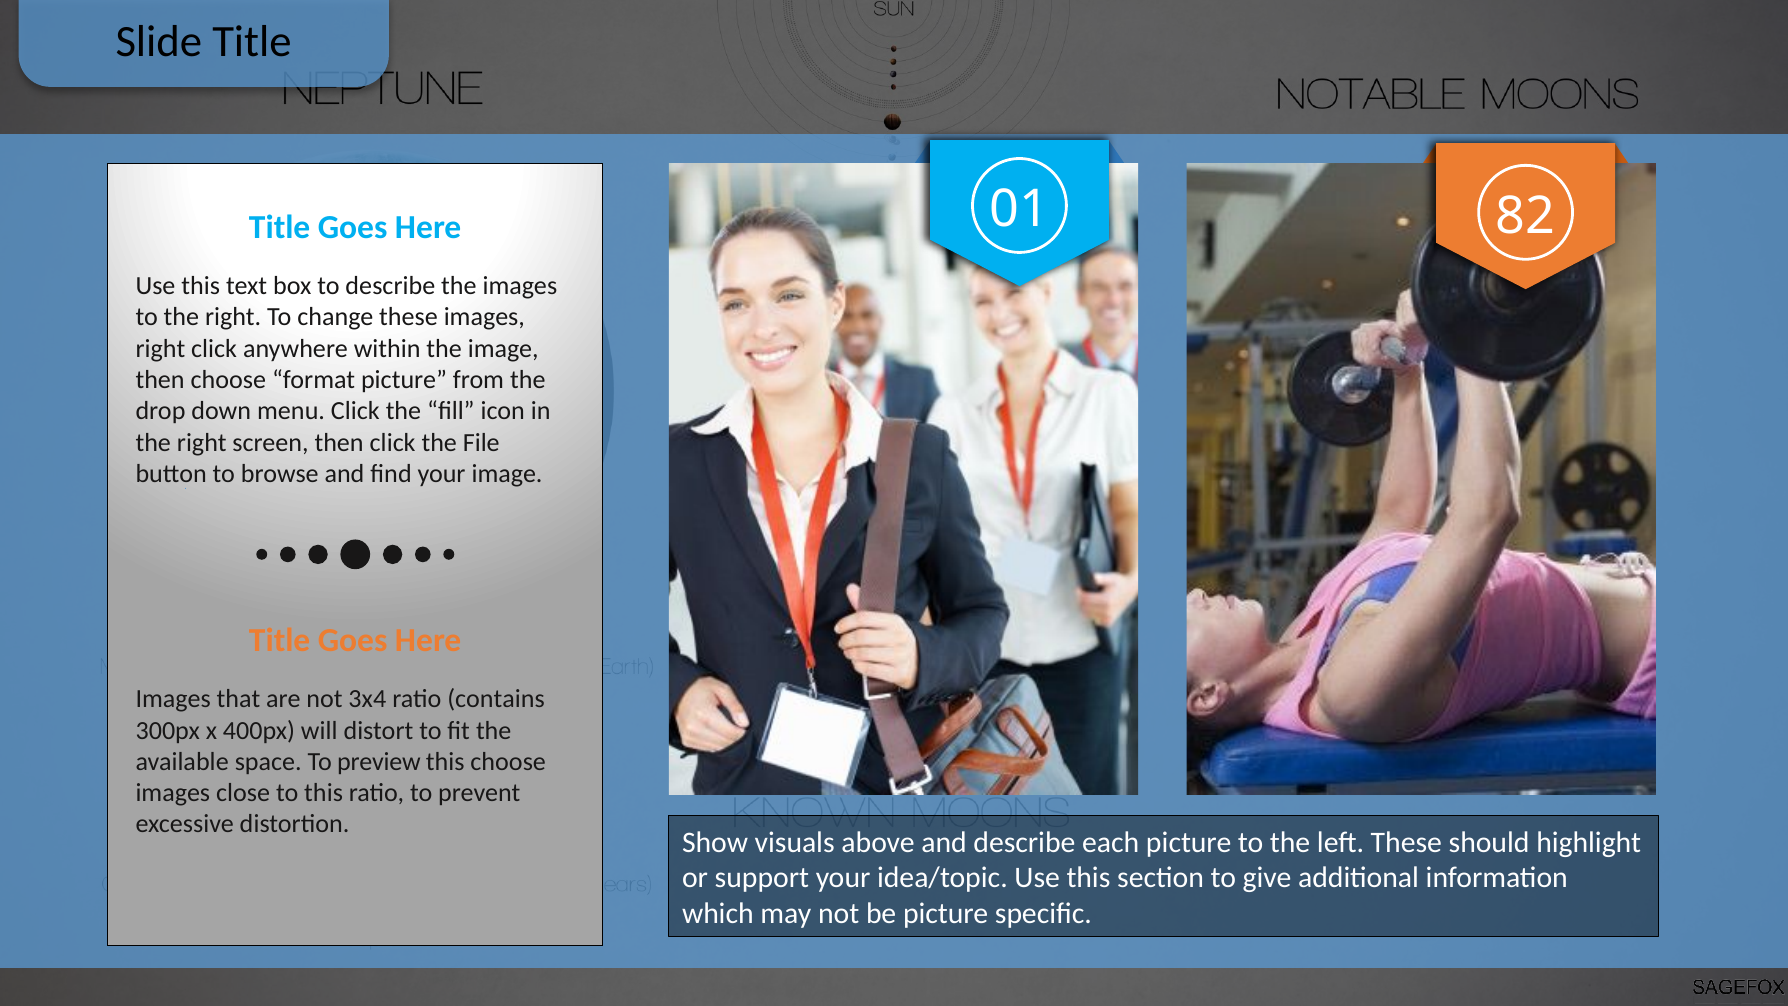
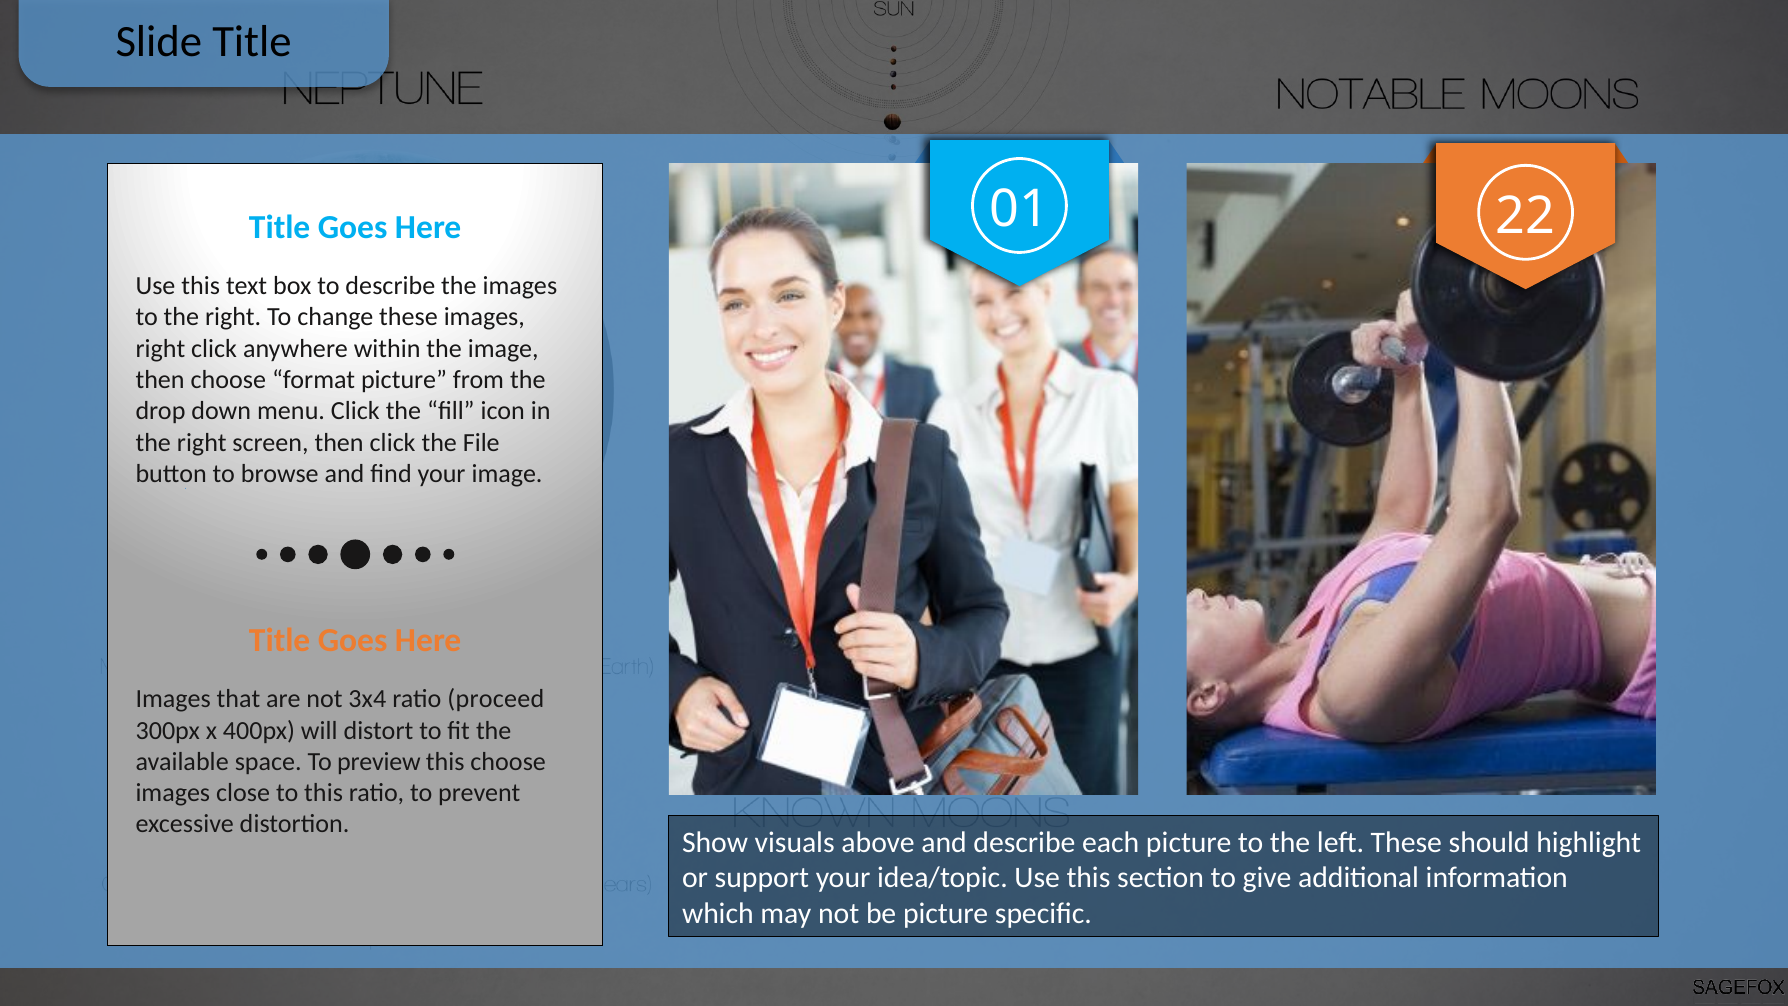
82: 82 -> 22 (1526, 216)
contains: contains -> proceed (496, 699)
